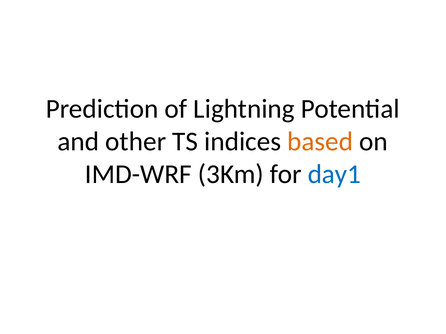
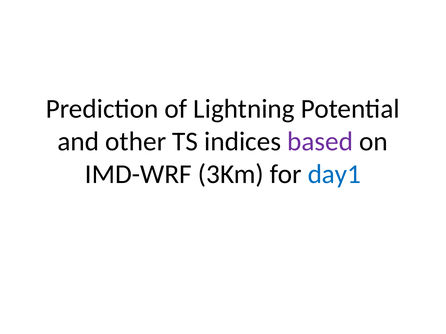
based colour: orange -> purple (320, 142)
